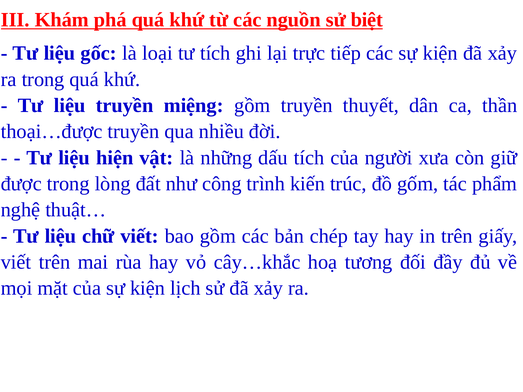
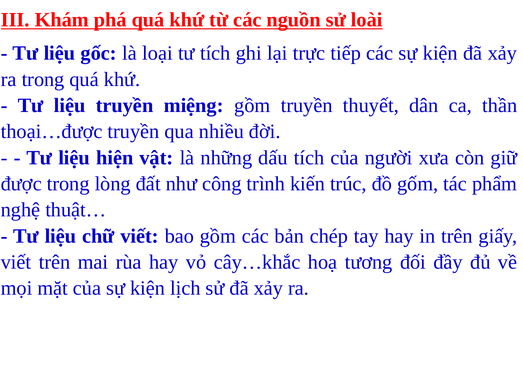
biệt: biệt -> loài (367, 20)
